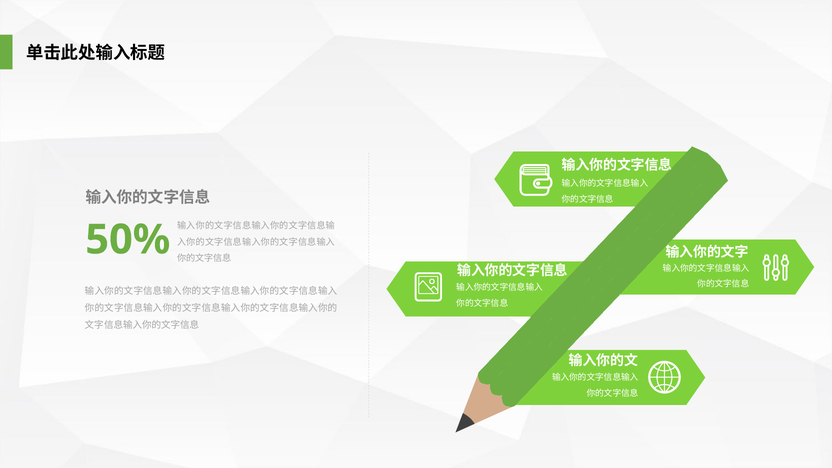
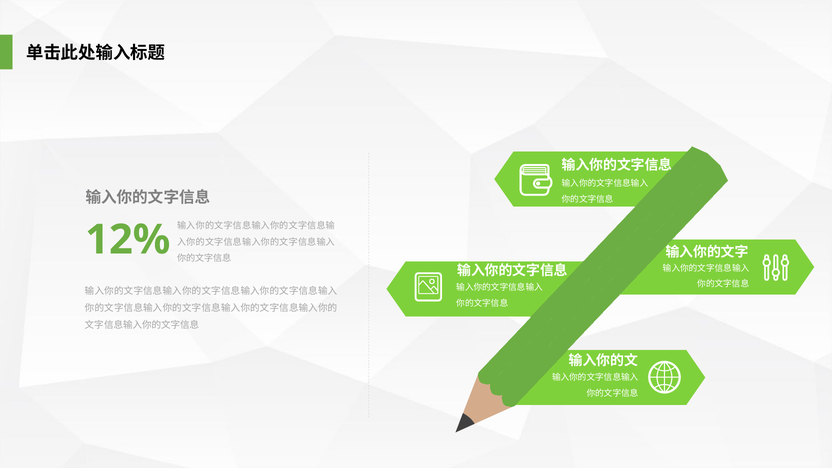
50%: 50% -> 12% (128, 240)
